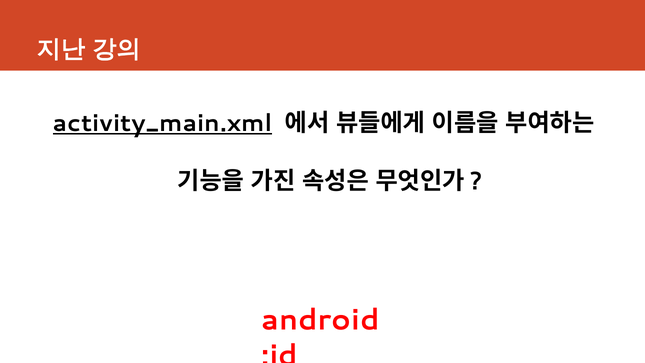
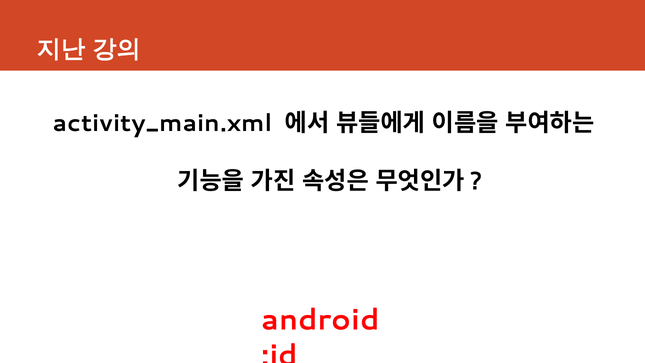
activity_main.xml underline: present -> none (163, 123)
